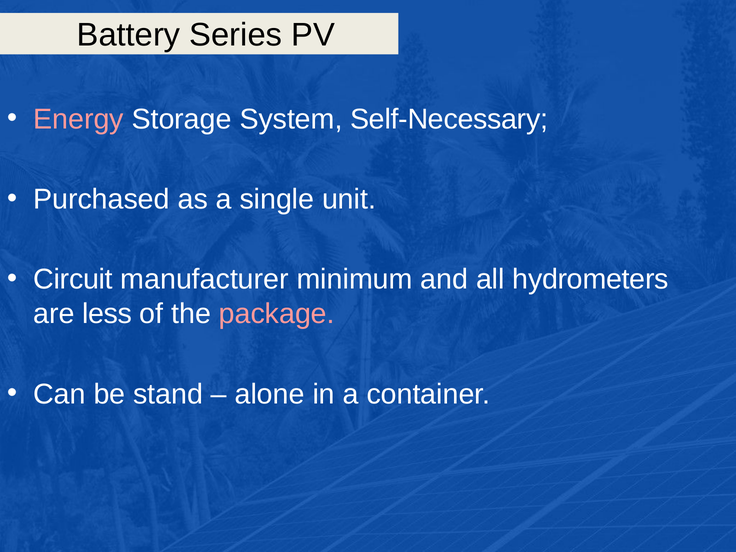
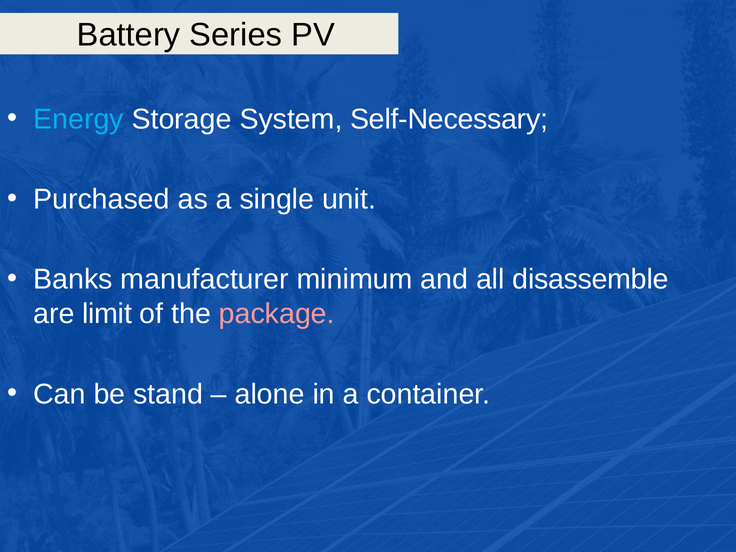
Energy colour: pink -> light blue (78, 119)
Circuit: Circuit -> Banks (73, 280)
hydrometers: hydrometers -> disassemble (591, 280)
less: less -> limit (107, 314)
